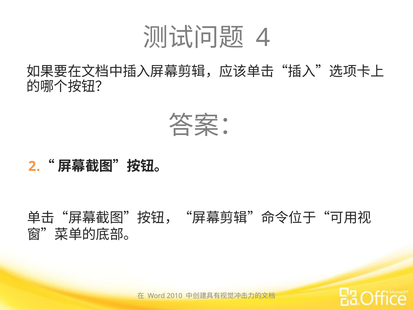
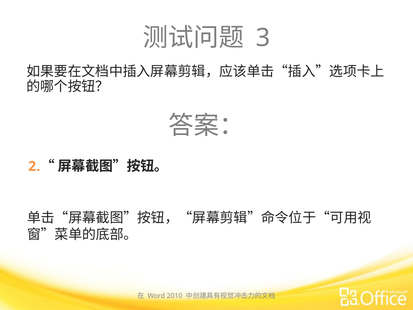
4: 4 -> 3 (263, 38)
